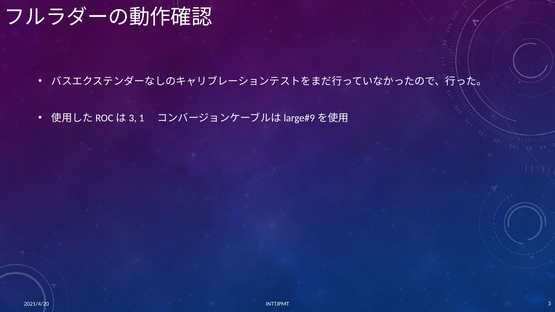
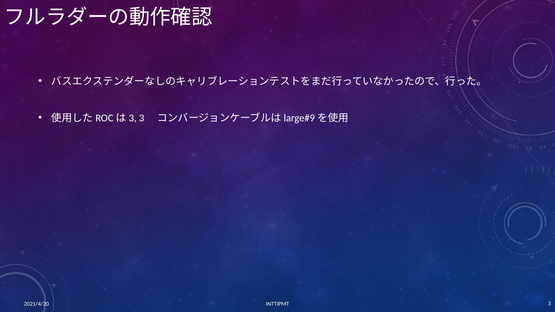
1: 1 -> 3 (142, 118)
